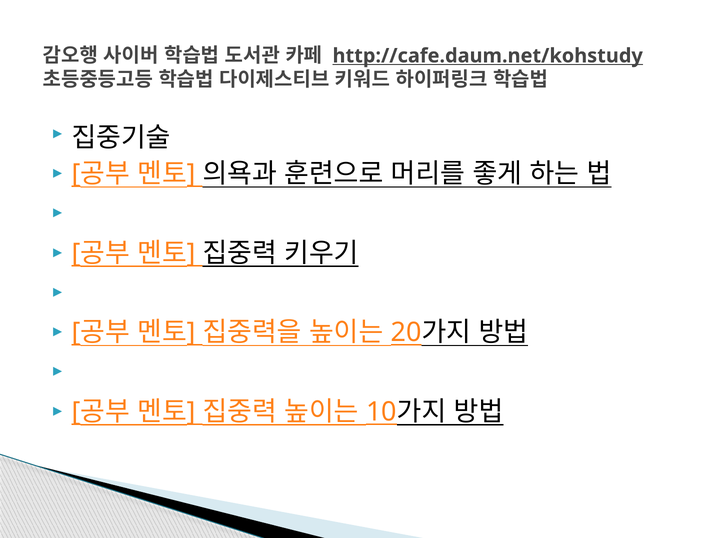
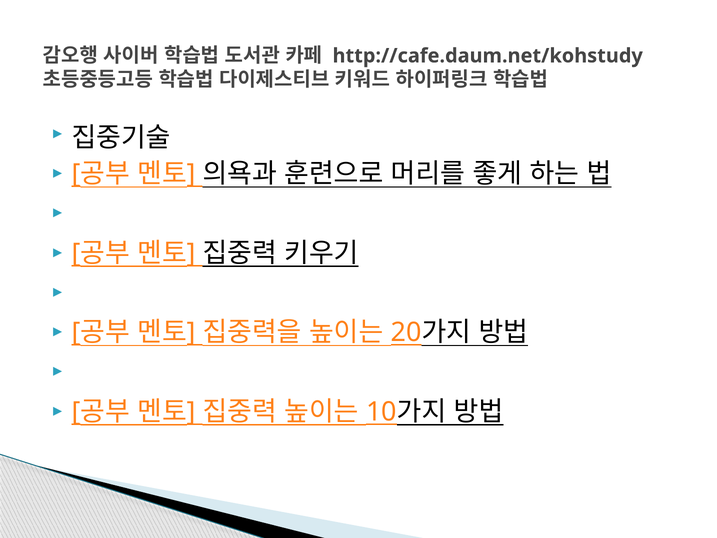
http://cafe.daum.net/kohstudy underline: present -> none (488, 56)
